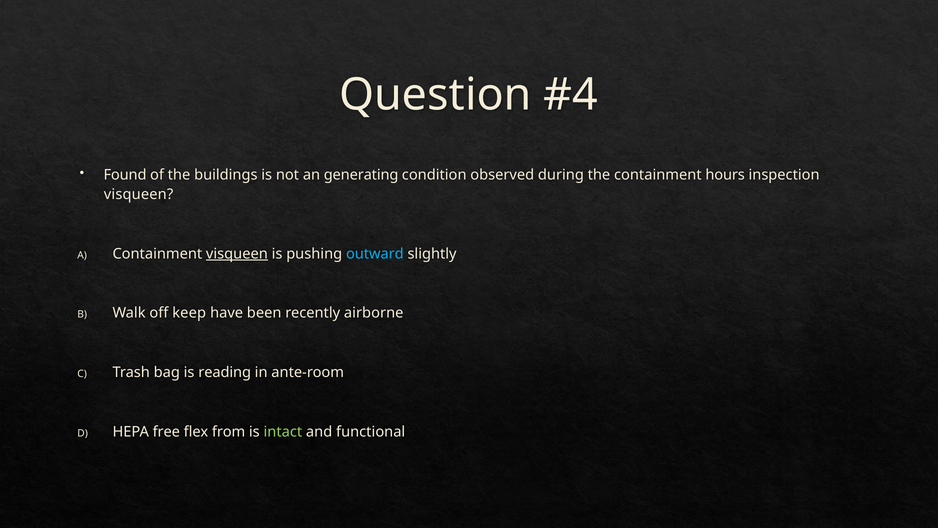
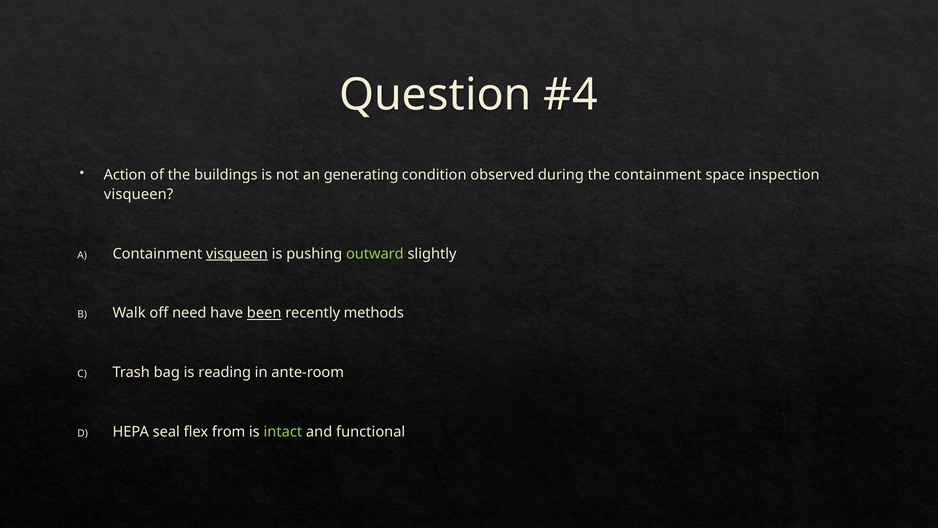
Found: Found -> Action (125, 175)
hours: hours -> space (725, 175)
outward colour: light blue -> light green (375, 254)
keep: keep -> need (189, 313)
been underline: none -> present (264, 313)
airborne: airborne -> methods (374, 313)
free: free -> seal (166, 432)
